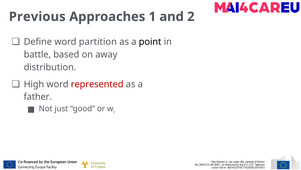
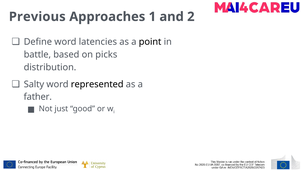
partition: partition -> latencies (98, 42)
away: away -> picks (106, 54)
High: High -> Salty (34, 84)
represented colour: red -> black (97, 84)
